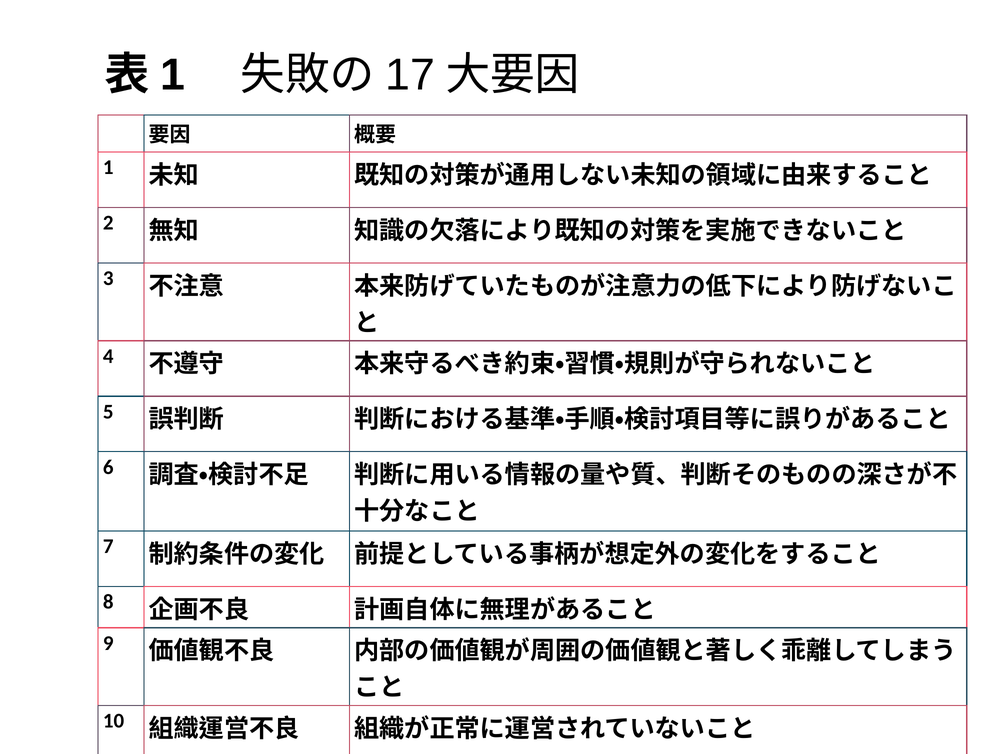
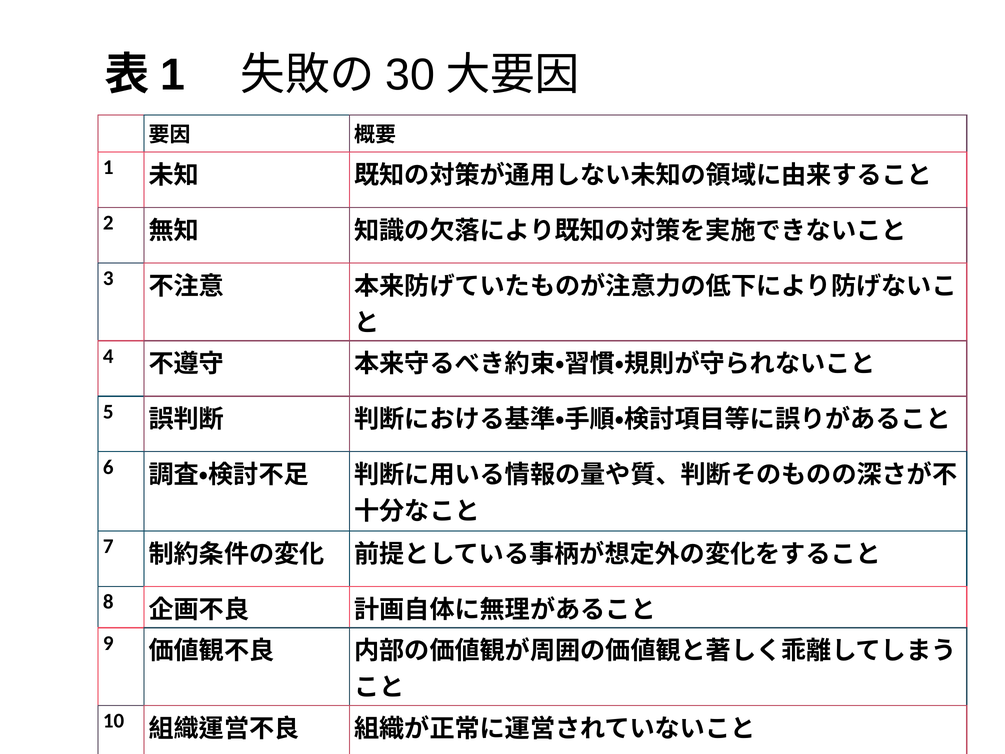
17: 17 -> 30 (410, 75)
